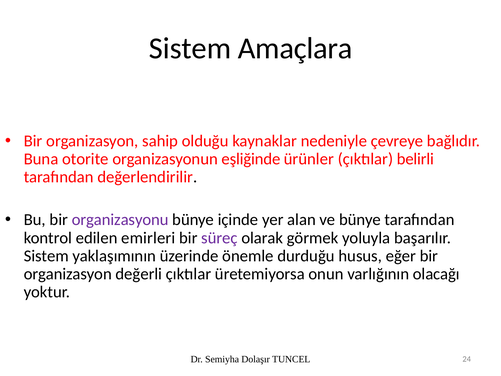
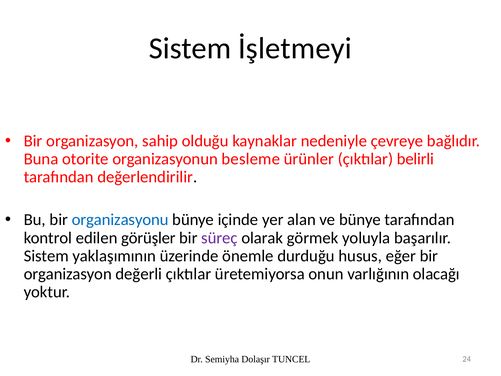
Amaçlara: Amaçlara -> İşletmeyi (295, 48)
eşliğinde: eşliğinde -> besleme (251, 159)
organizasyonu colour: purple -> blue (120, 220)
emirleri: emirleri -> görüşler (148, 238)
